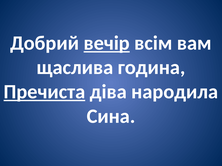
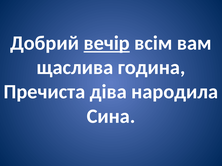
Пречиста underline: present -> none (44, 92)
